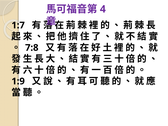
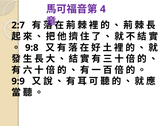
1:7: 1:7 -> 2:7 (18, 25)
7:8: 7:8 -> 9:8 (32, 48)
1:9: 1:9 -> 9:9 (18, 81)
